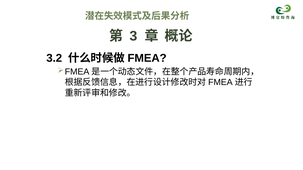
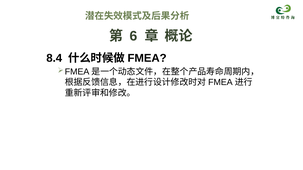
3: 3 -> 6 (133, 36)
3.2: 3.2 -> 8.4 (54, 58)
